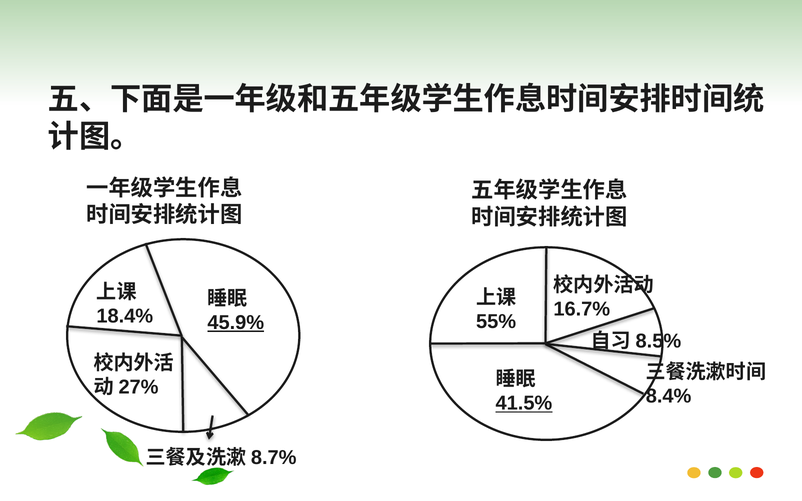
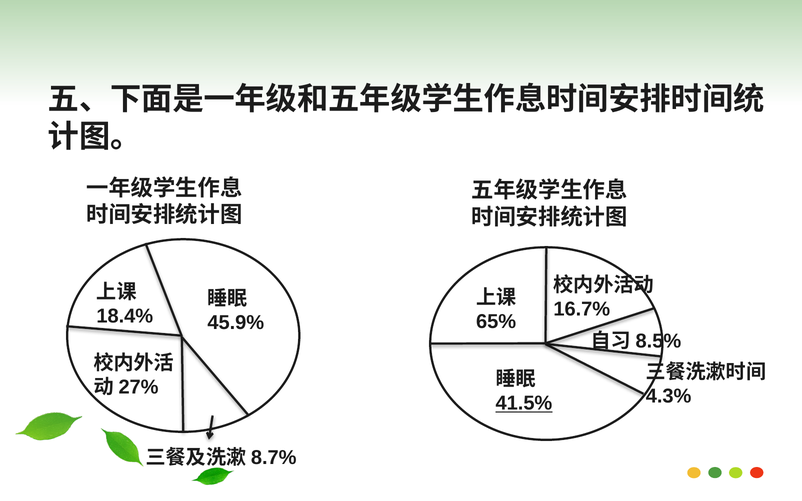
55%: 55% -> 65% (496, 322)
45.9% underline: present -> none (236, 323)
8.4%: 8.4% -> 4.3% (669, 397)
